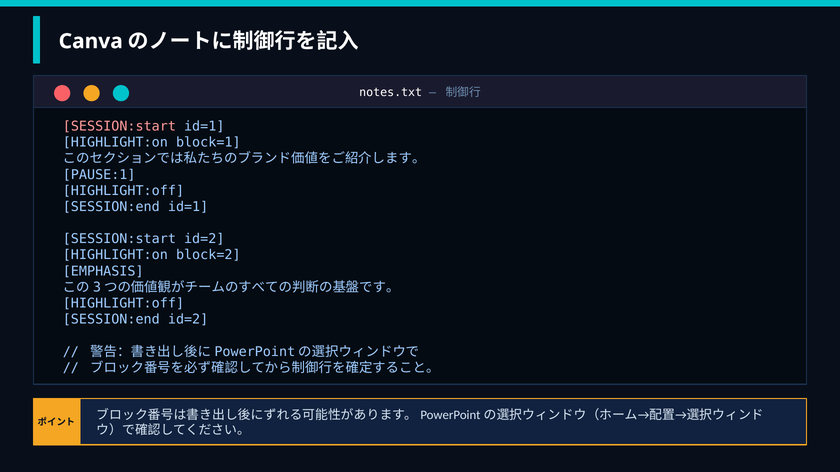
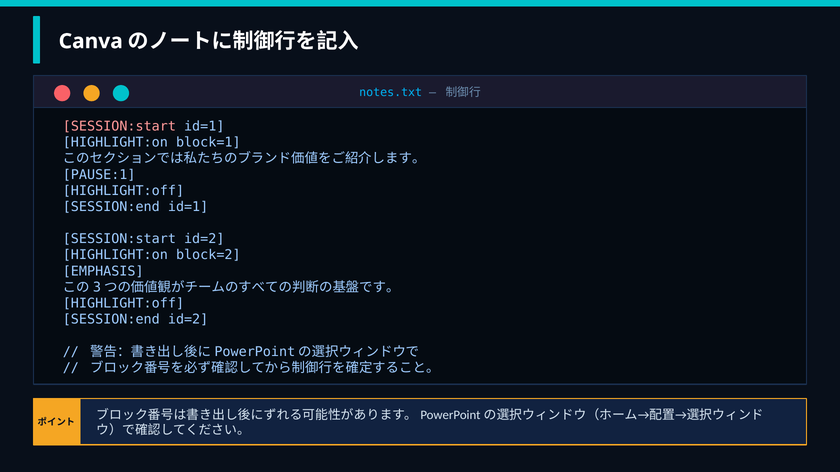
notes.txt colour: white -> light blue (391, 92)
